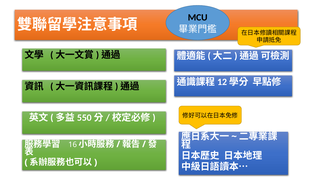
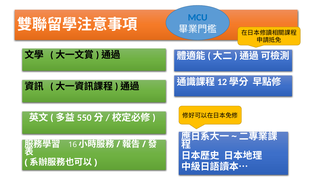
MCU colour: black -> blue (198, 18)
